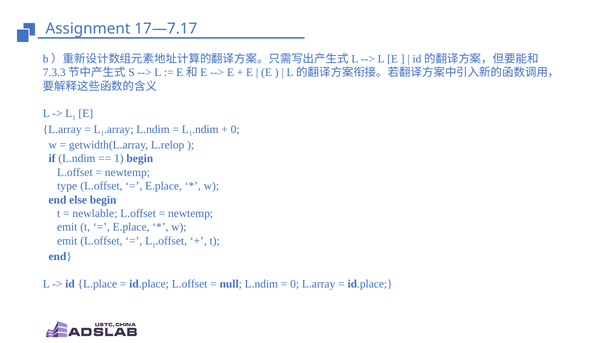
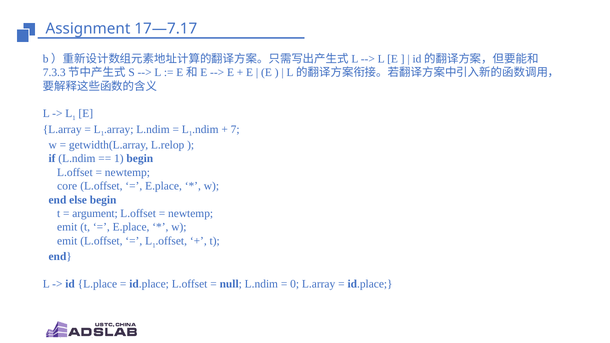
0: 0 -> 7 (235, 129)
type: type -> core (67, 186)
newlable: newlable -> argument (95, 214)
